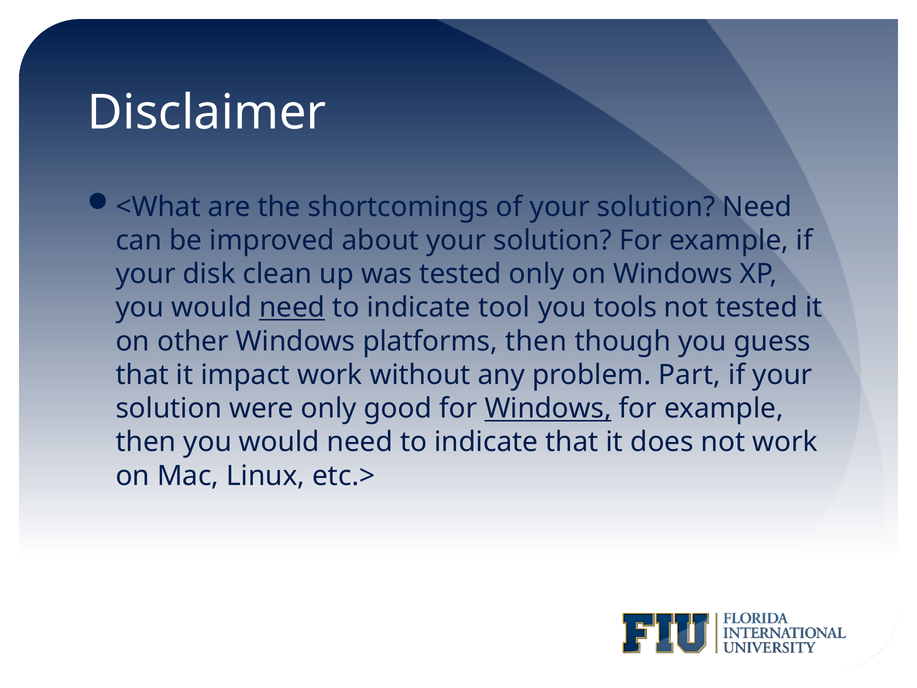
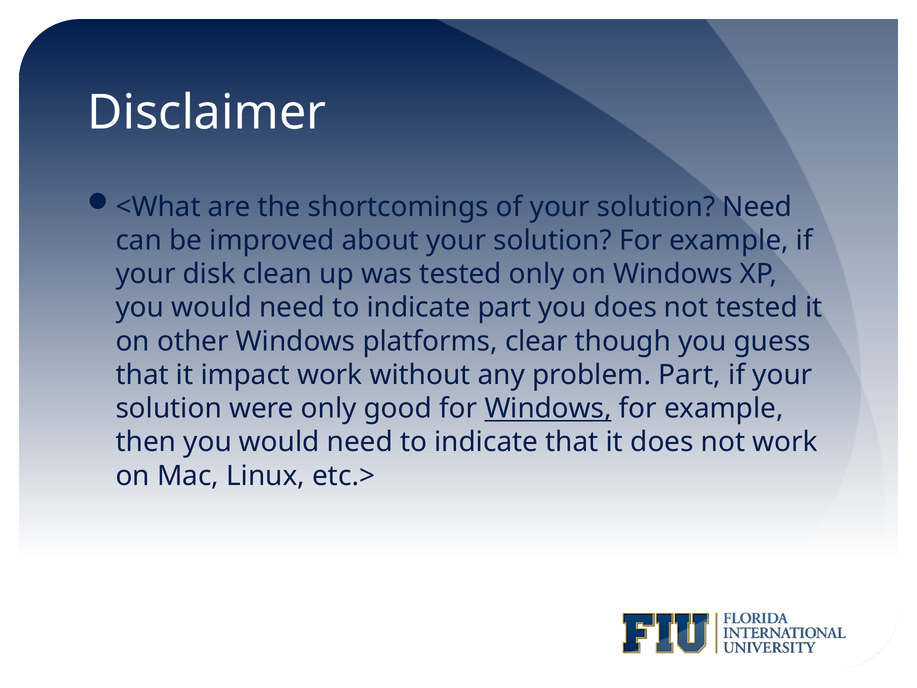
need underline: present -> none (292, 308)
indicate tool: tool -> part (504, 308)
you tools: tools -> does (625, 308)
platforms then: then -> clear (536, 341)
